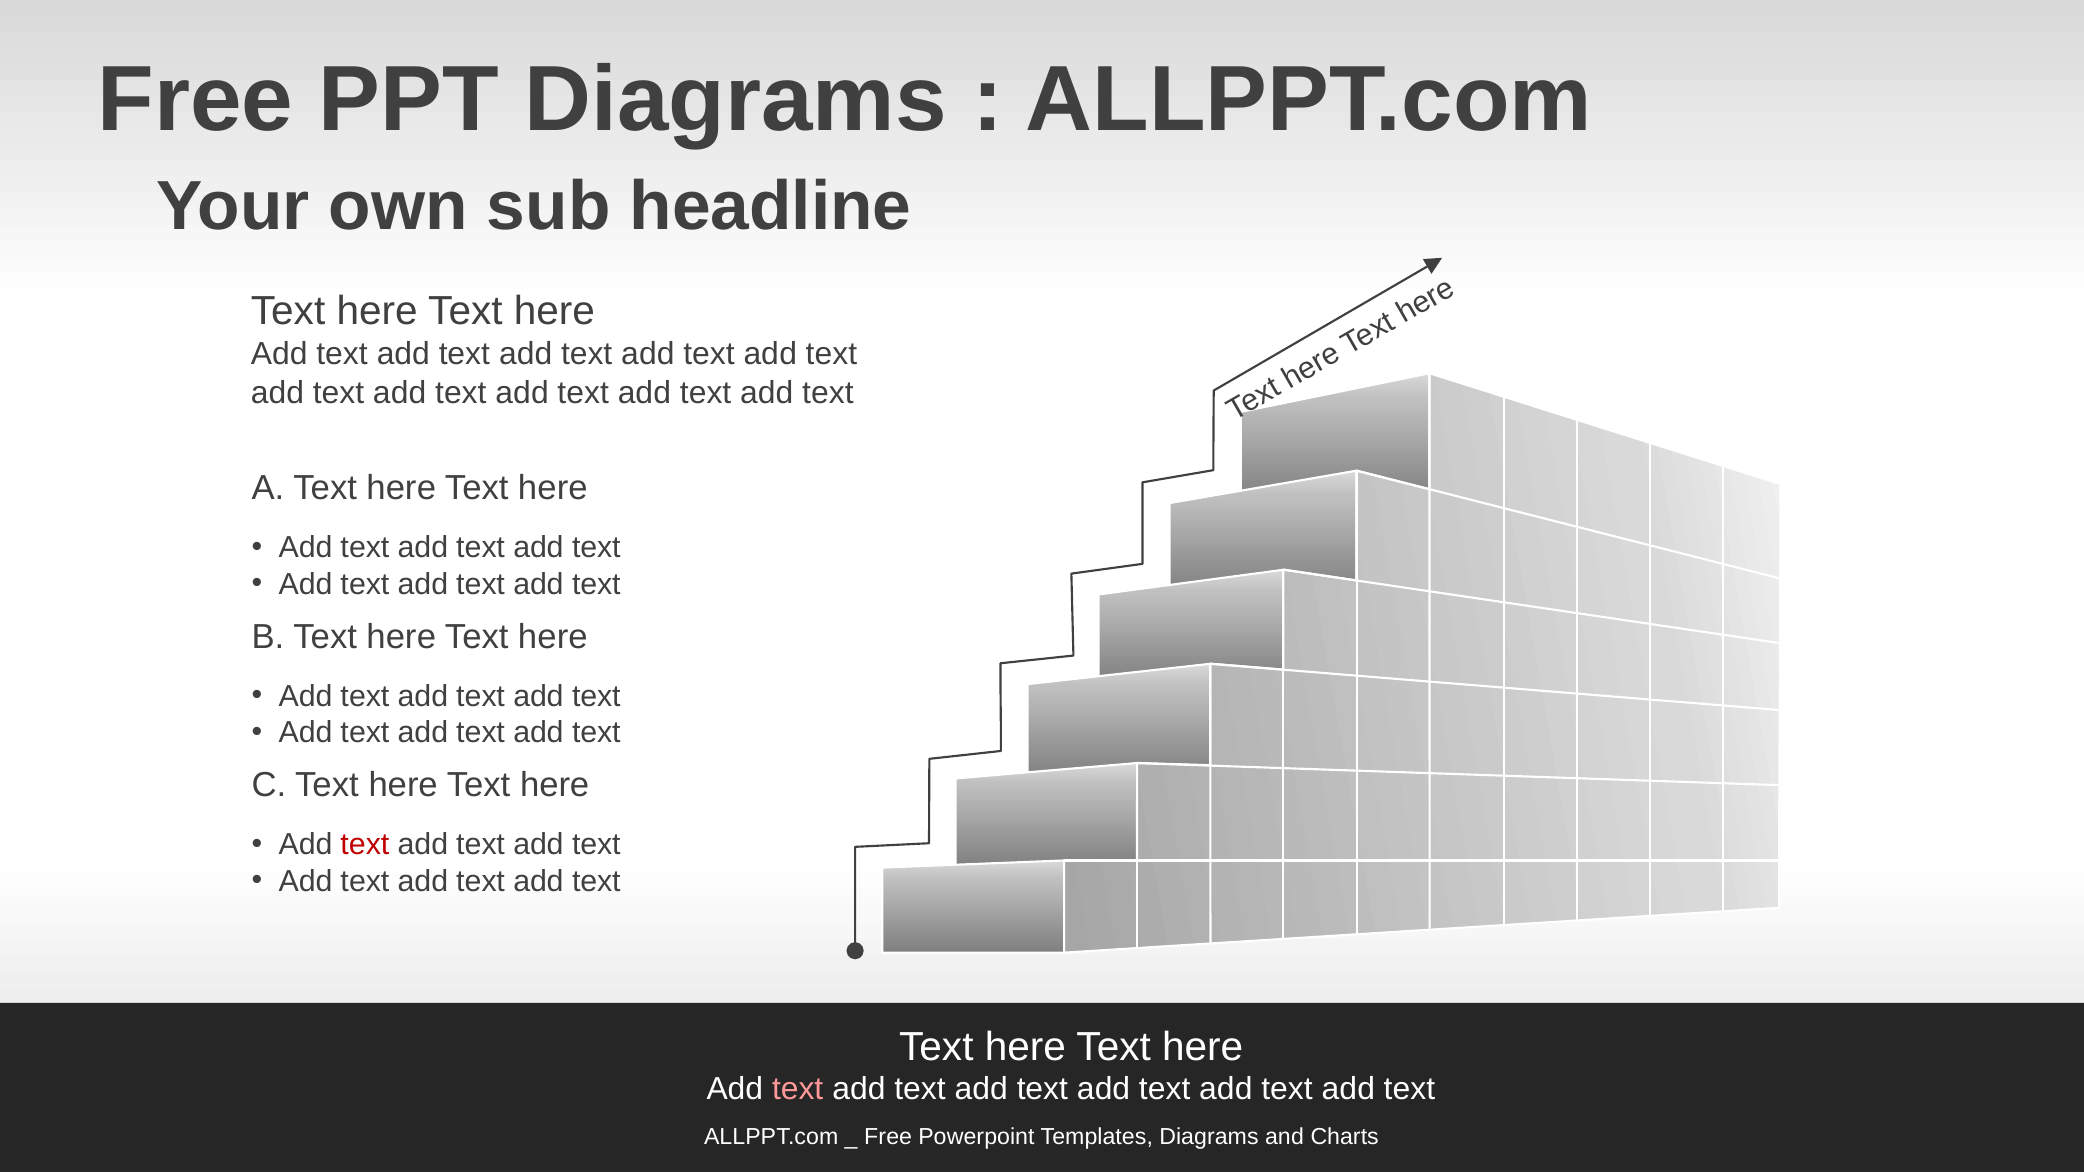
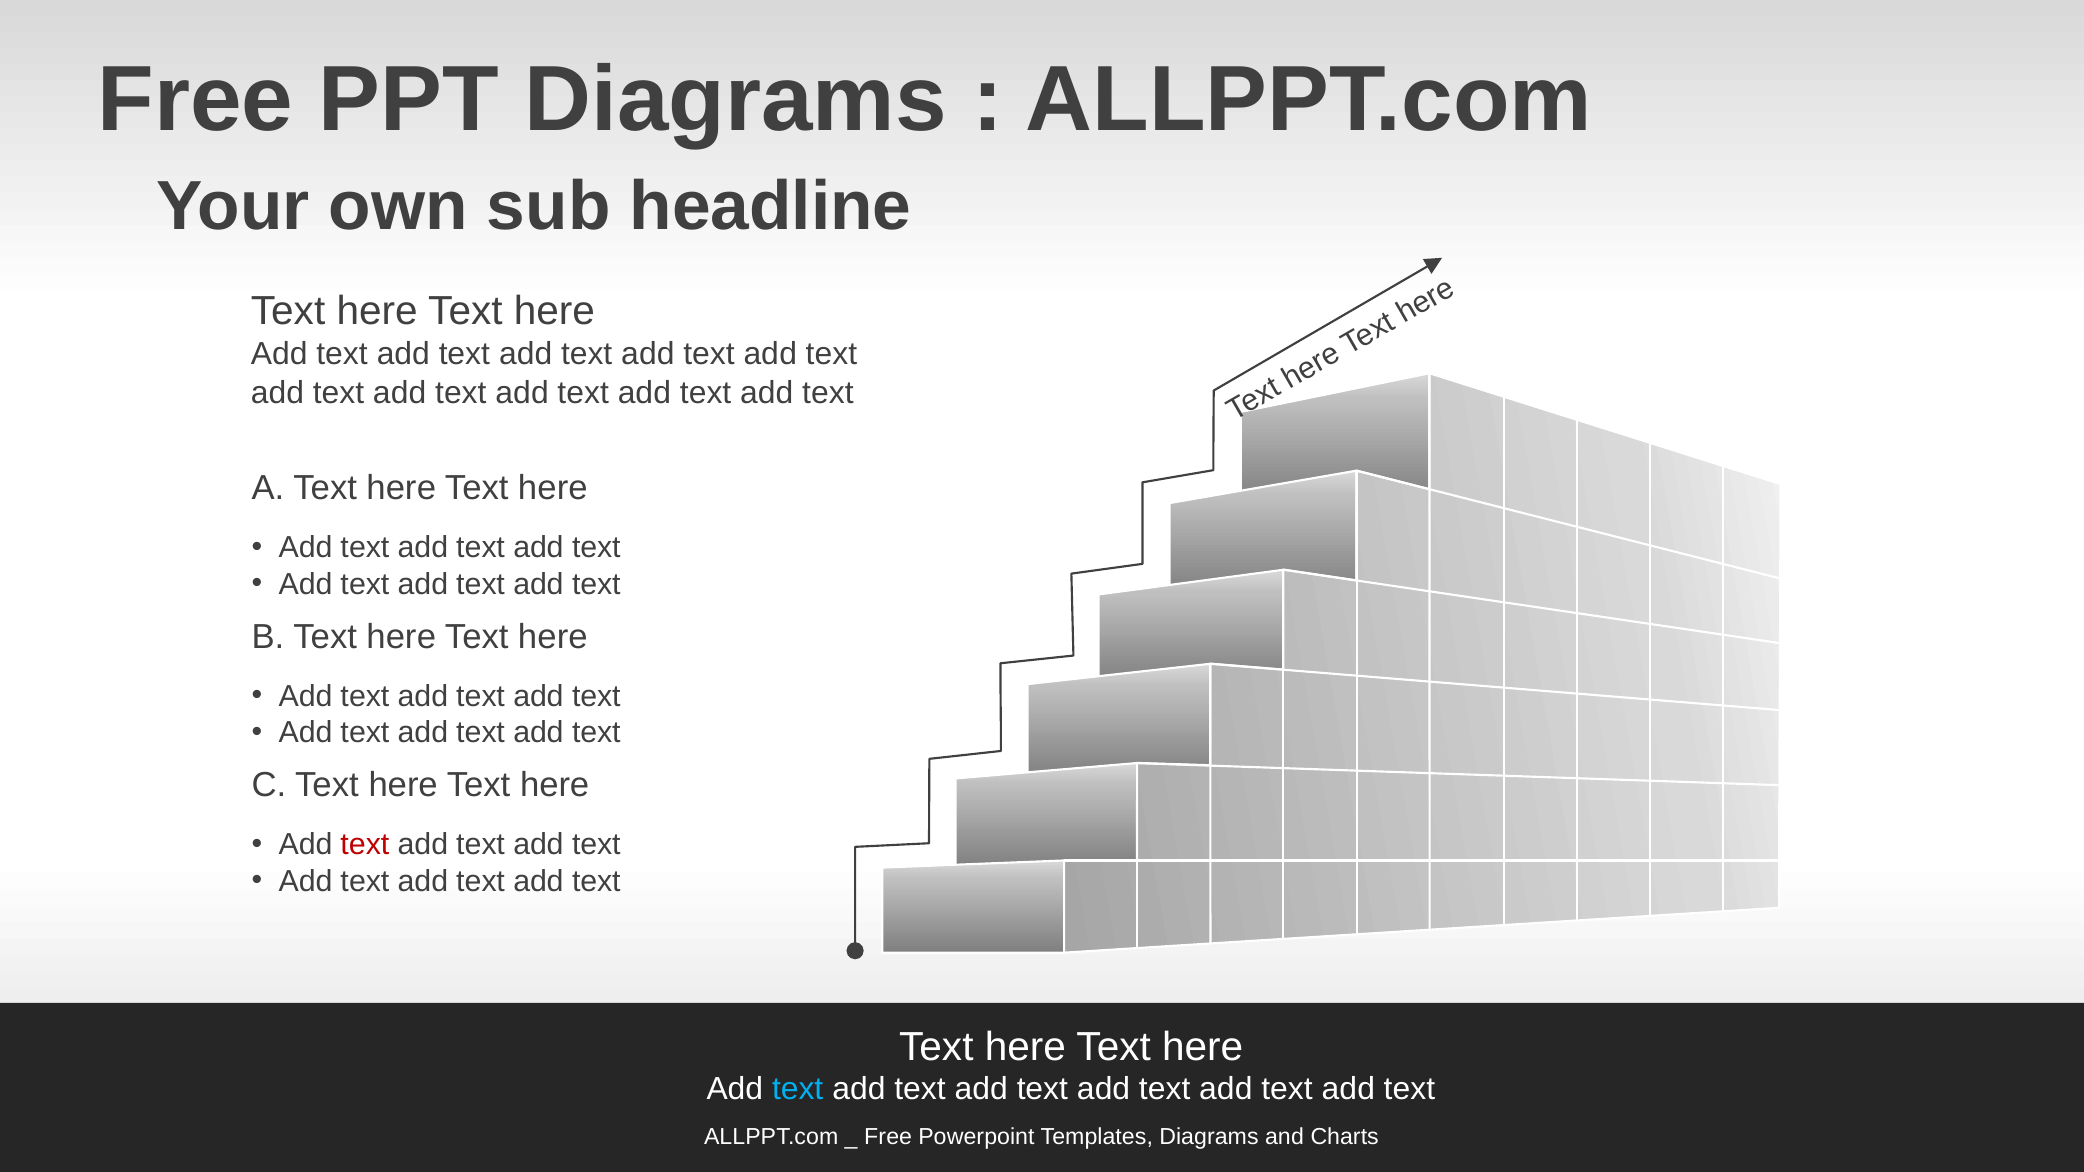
text colour: pink -> light blue (798, 1090)
